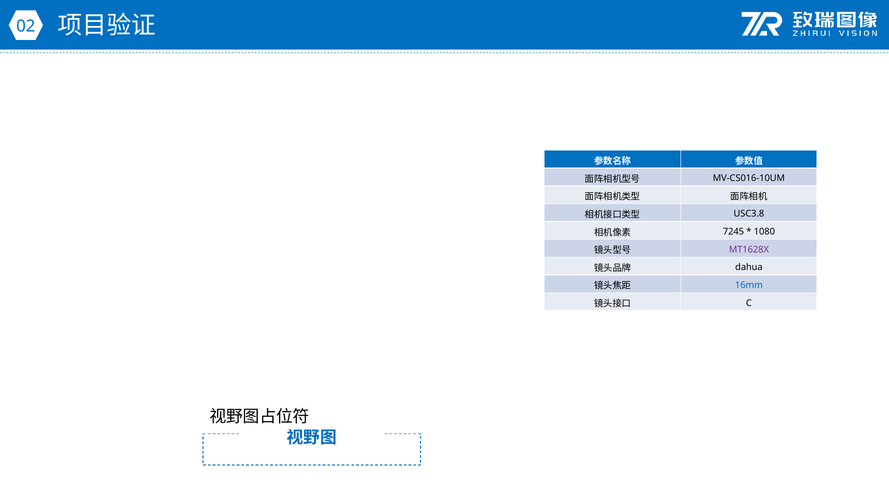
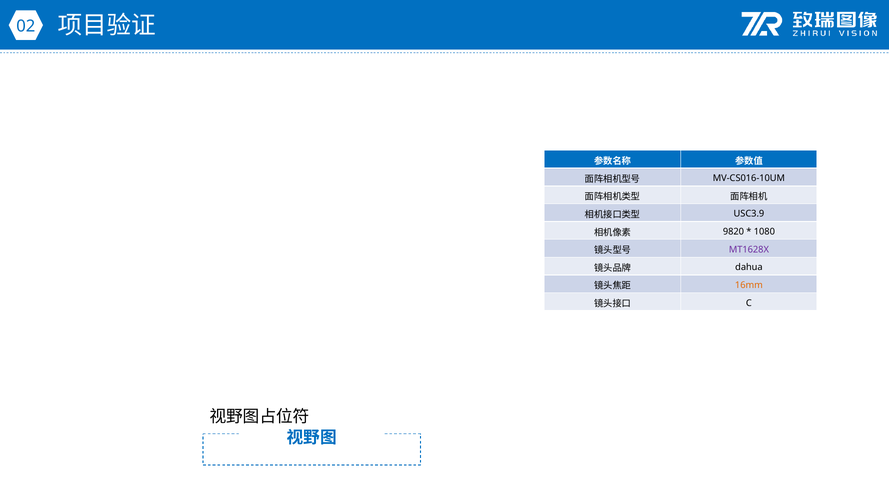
USC3.8: USC3.8 -> USC3.9 (749, 214)
7245: 7245 -> 9820 (733, 232)
16mm colour: blue -> orange (749, 285)
